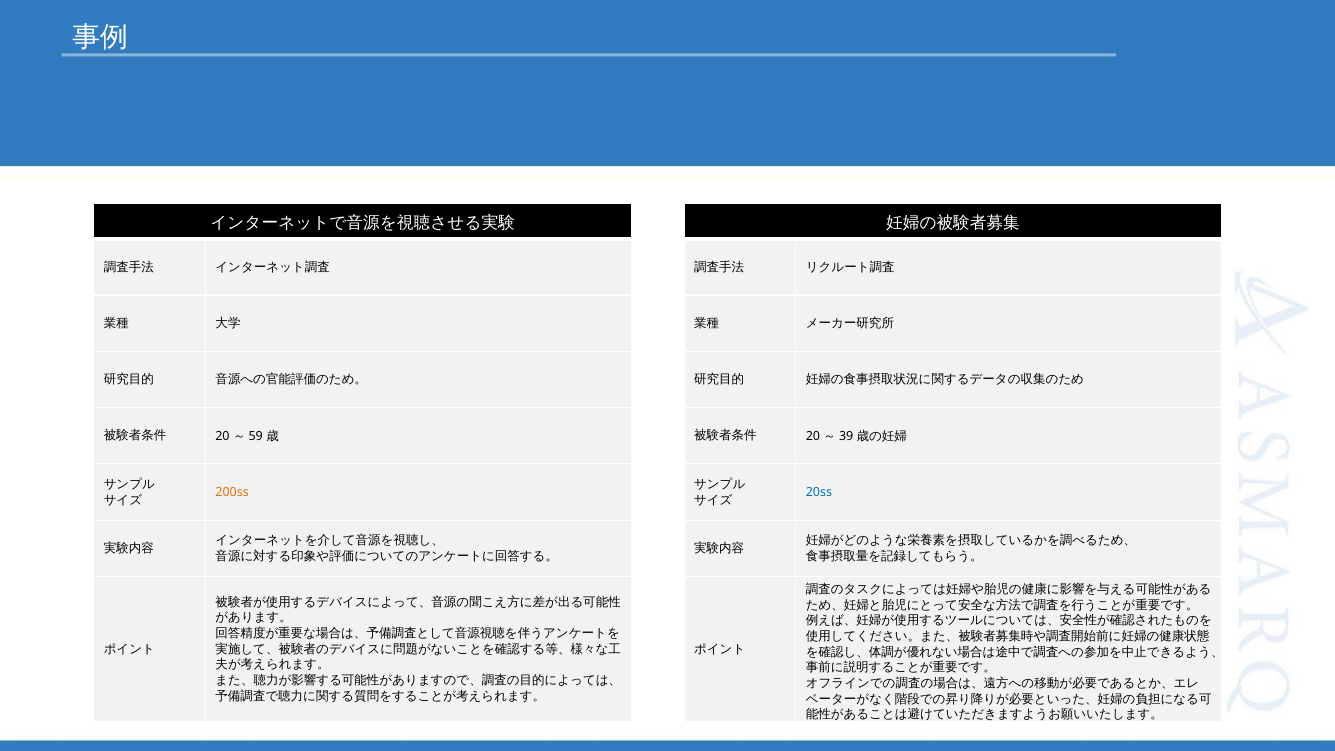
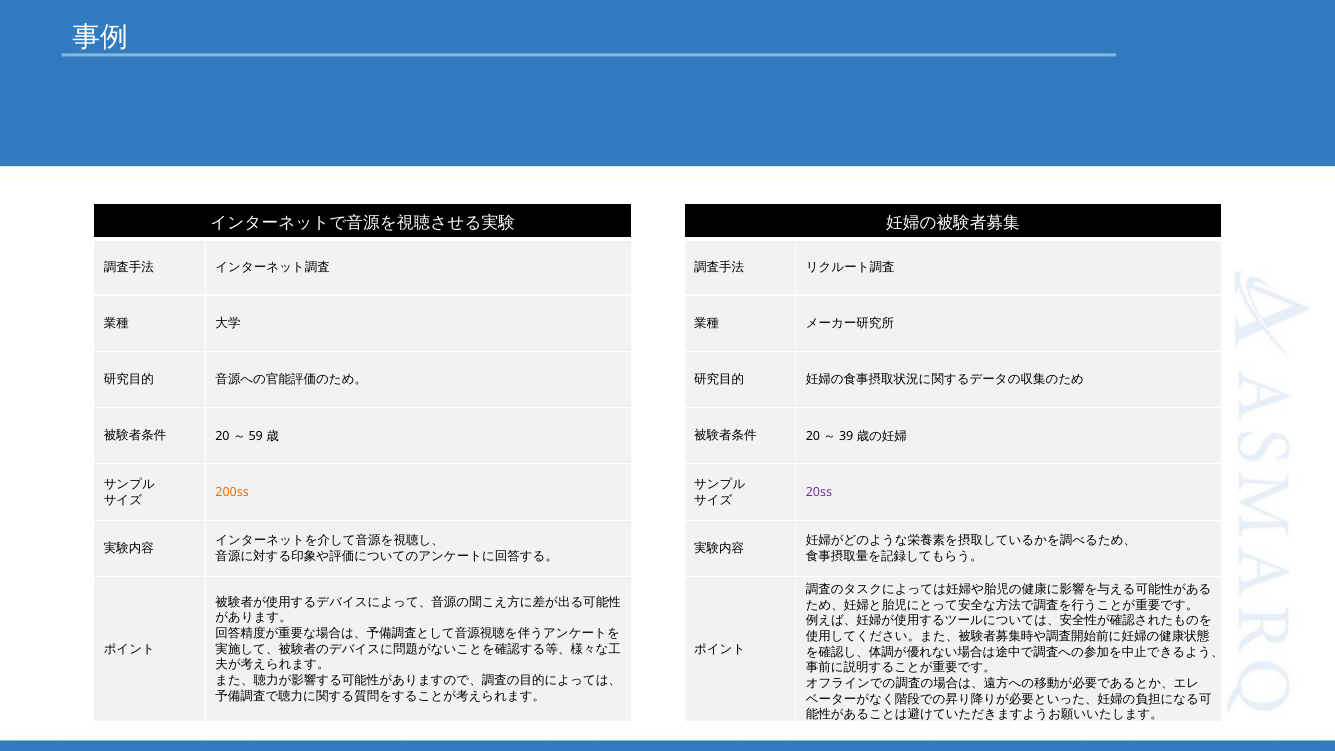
20ss colour: blue -> purple (819, 493)
